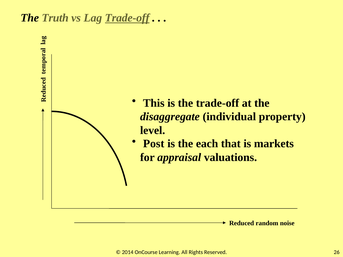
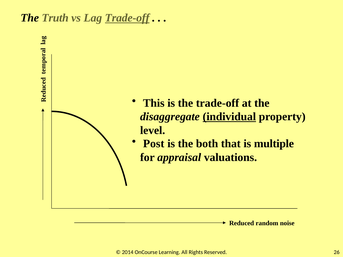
individual underline: none -> present (229, 117)
each: each -> both (207, 144)
markets: markets -> multiple (274, 144)
